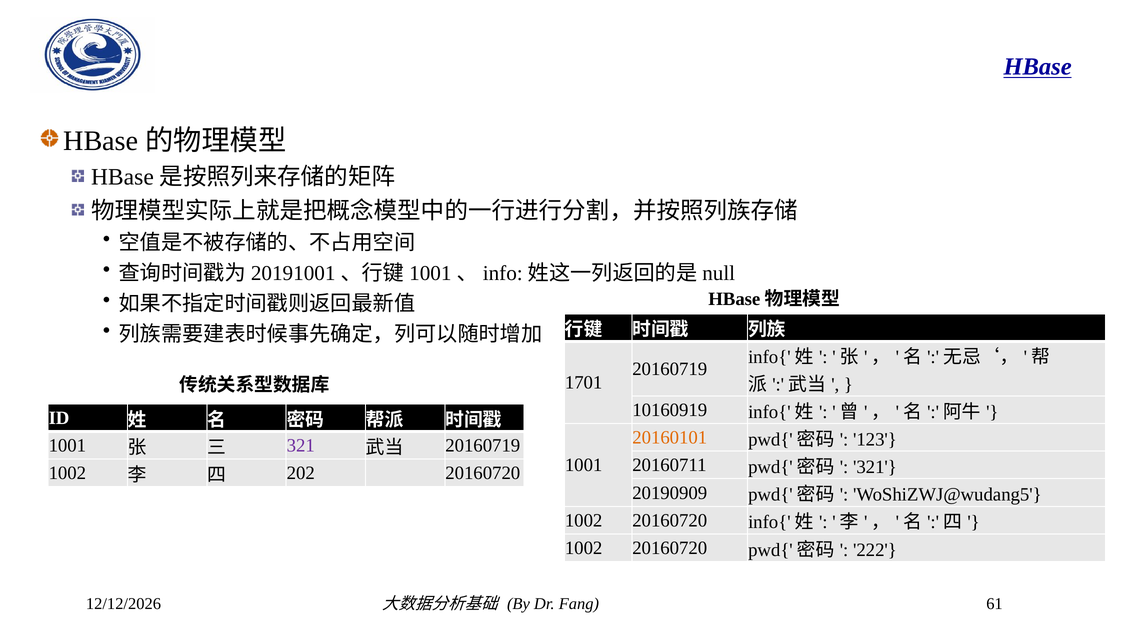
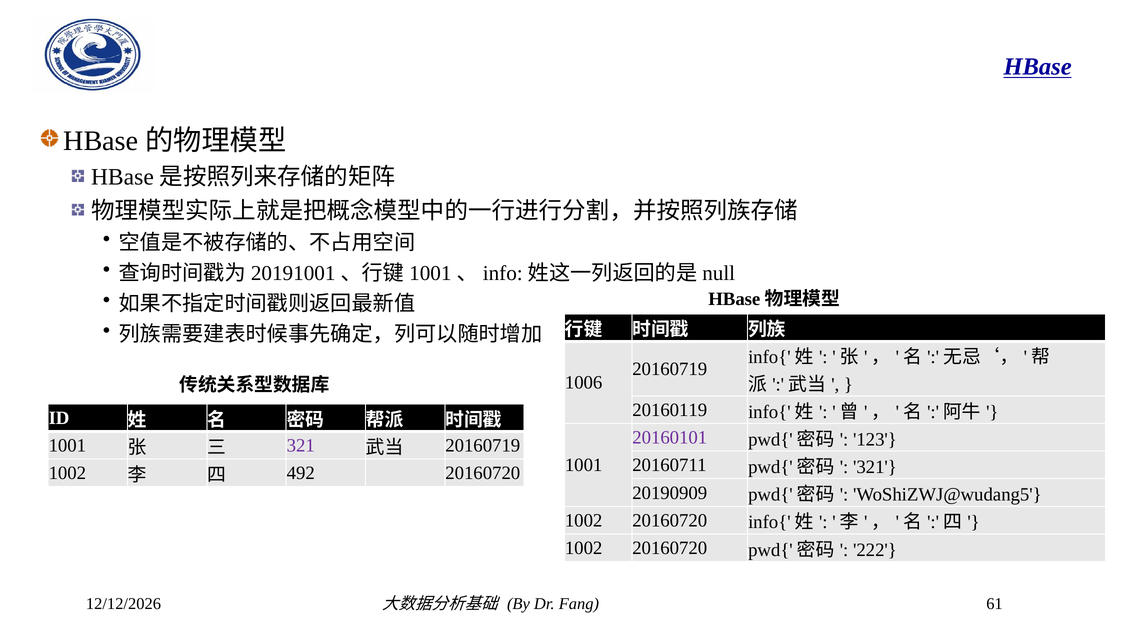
1701: 1701 -> 1006 (584, 383)
10160919: 10160919 -> 20160119 (670, 410)
20160101 colour: orange -> purple (670, 438)
202: 202 -> 492 (301, 473)
